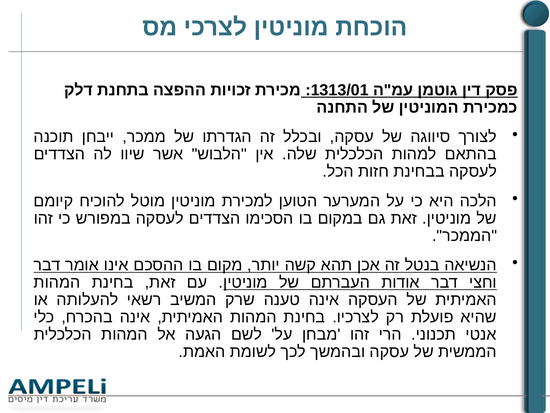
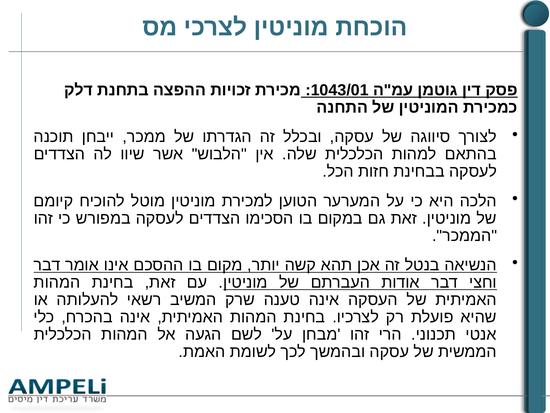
1313/01: 1313/01 -> 1043/01 (340, 90)
